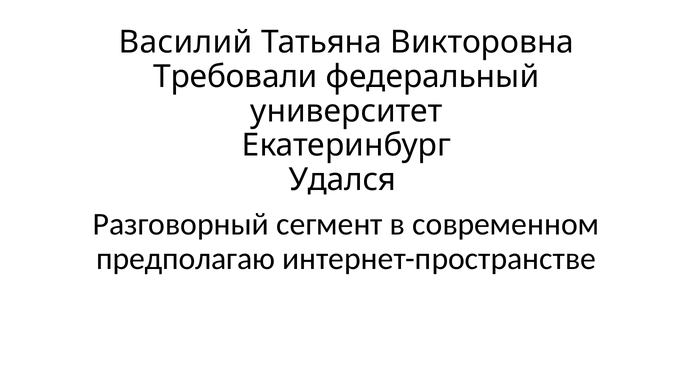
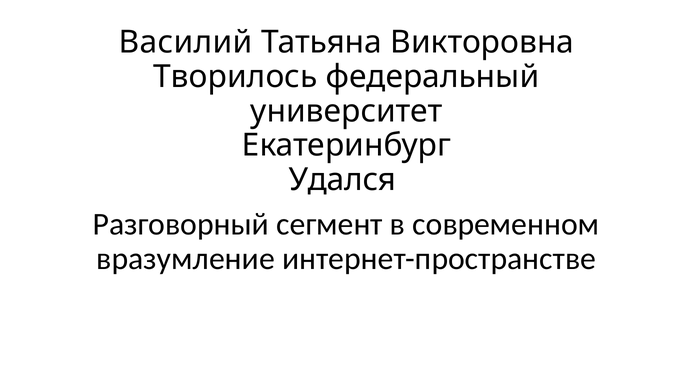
Требовали: Требовали -> Творилось (235, 77)
предполагаю: предполагаю -> вразумление (186, 259)
